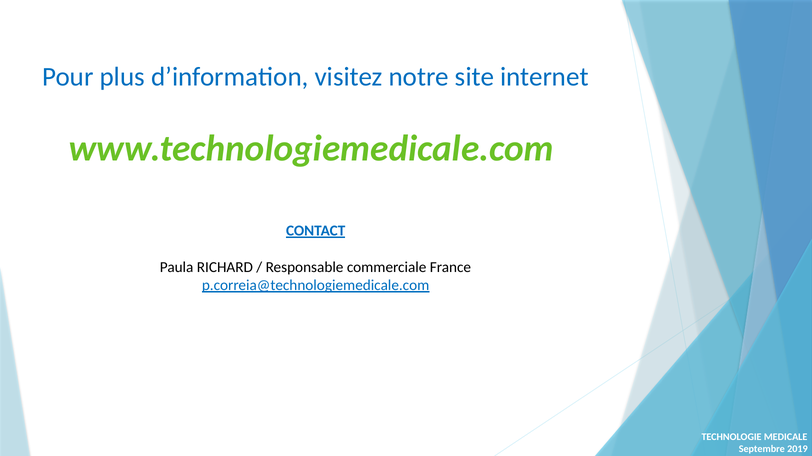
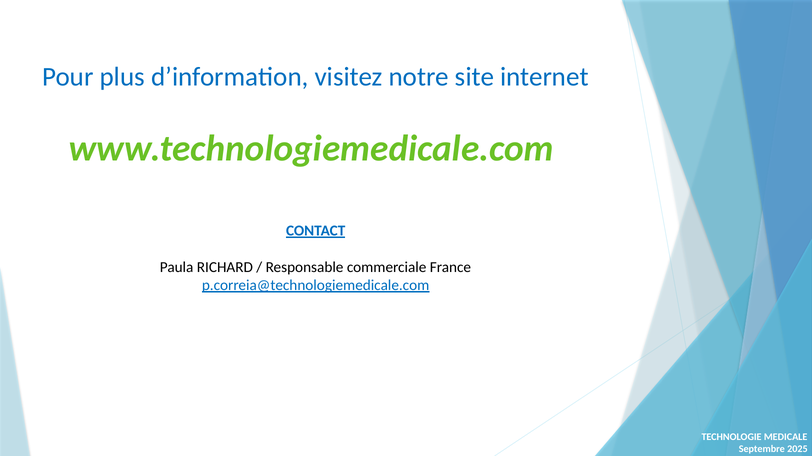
2019: 2019 -> 2025 (797, 450)
